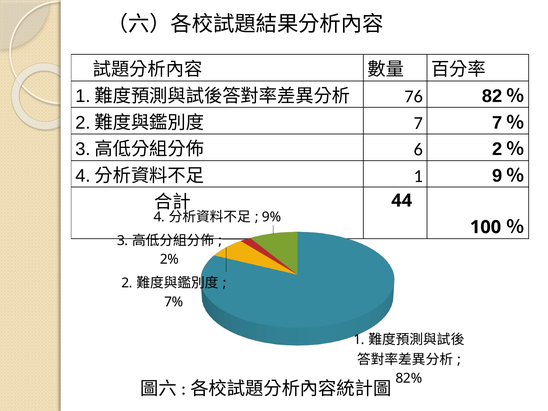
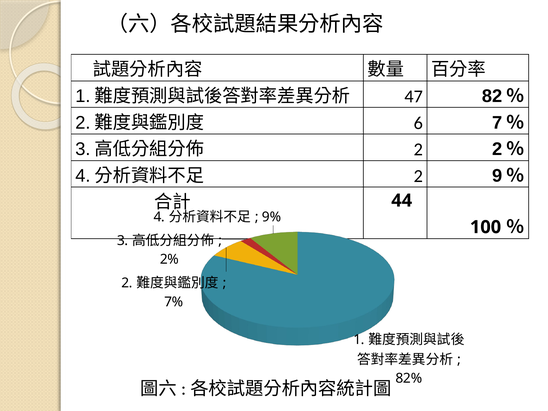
76: 76 -> 47 (414, 97)
7: 7 -> 6 (418, 123)
6: 6 -> 2 (418, 150)
1: 1 -> 2 (418, 176)
